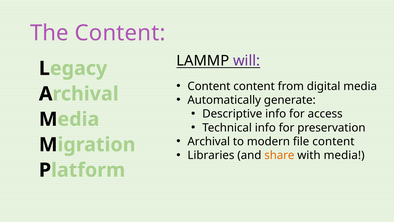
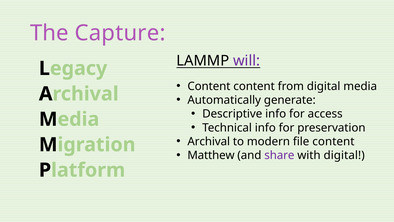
The Content: Content -> Capture (120, 33)
Libraries: Libraries -> Matthew (211, 155)
share colour: orange -> purple (279, 155)
with media: media -> digital (344, 155)
